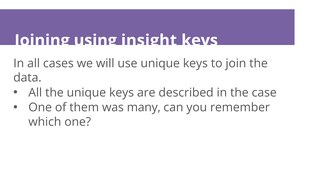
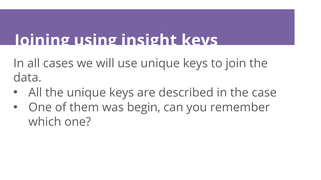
many: many -> begin (144, 108)
